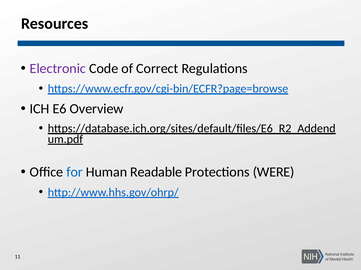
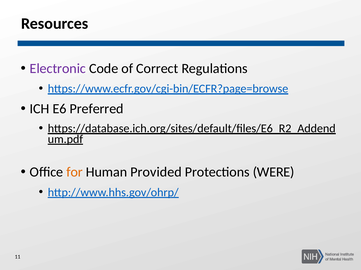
Overview: Overview -> Preferred (97, 109)
for colour: blue -> orange (75, 173)
Readable: Readable -> Provided (156, 173)
